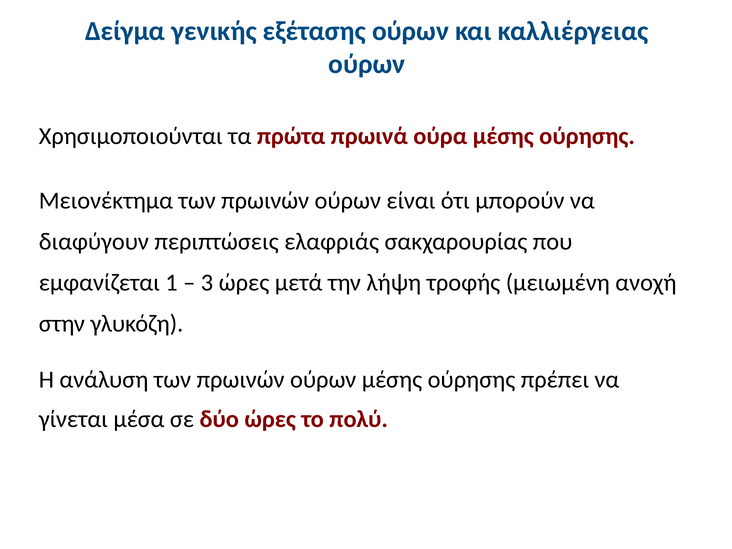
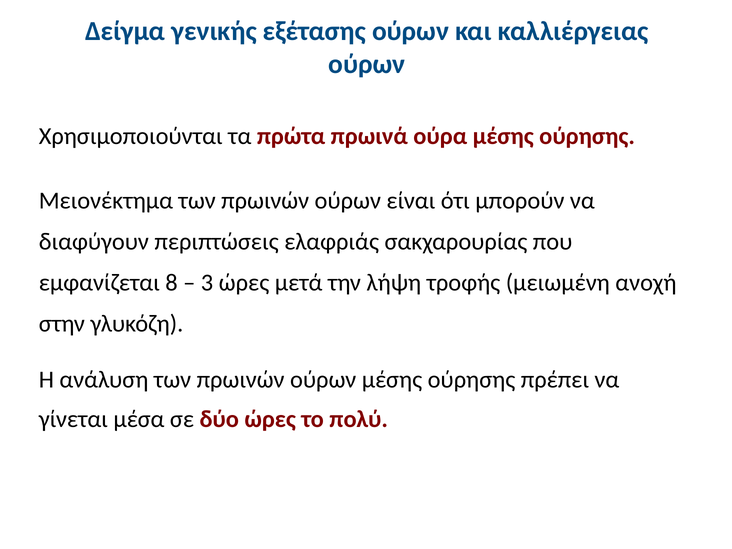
1: 1 -> 8 (172, 283)
